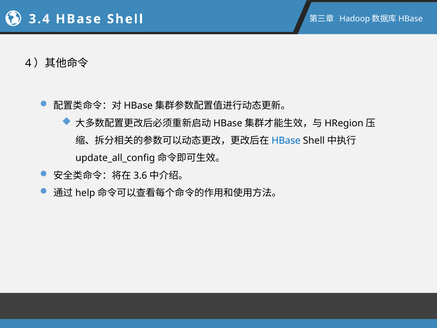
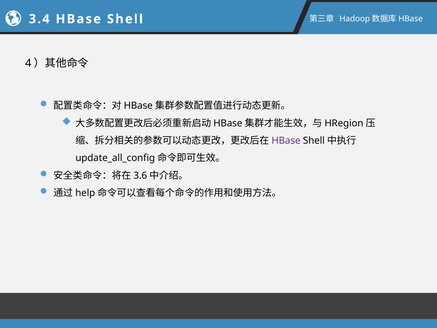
HBase colour: blue -> purple (286, 141)
